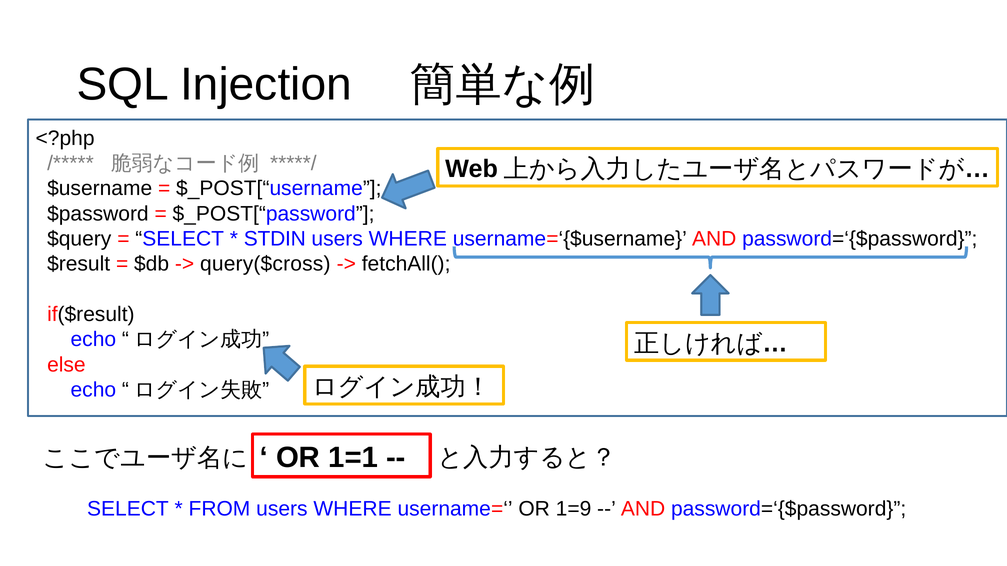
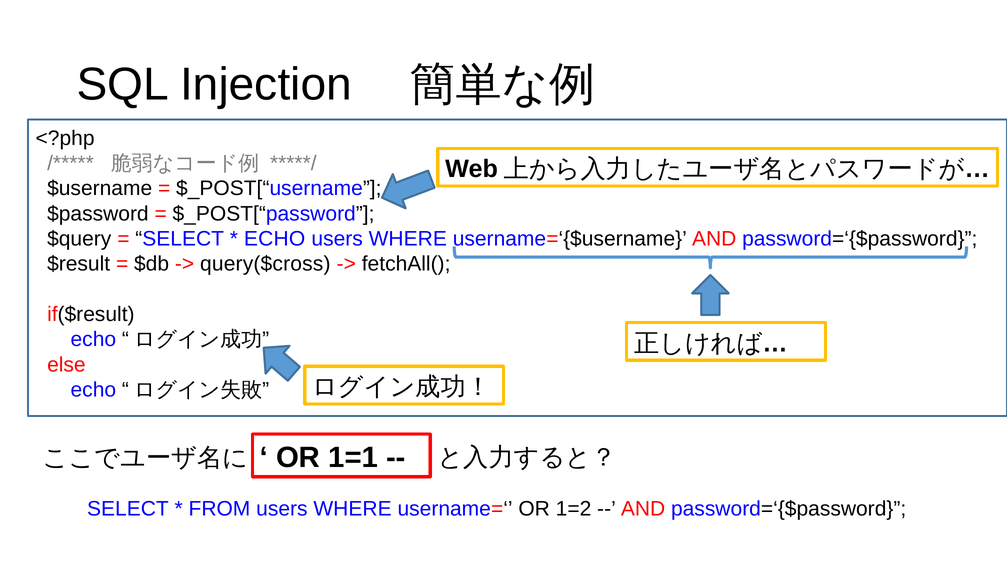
STDIN: STDIN -> ECHO (275, 239)
1=9: 1=9 -> 1=2 (574, 509)
